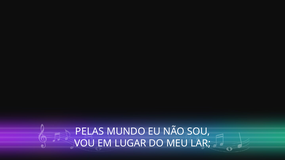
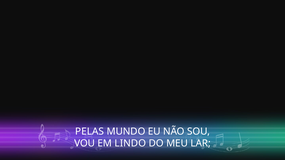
LUGAR: LUGAR -> LINDO (130, 144)
